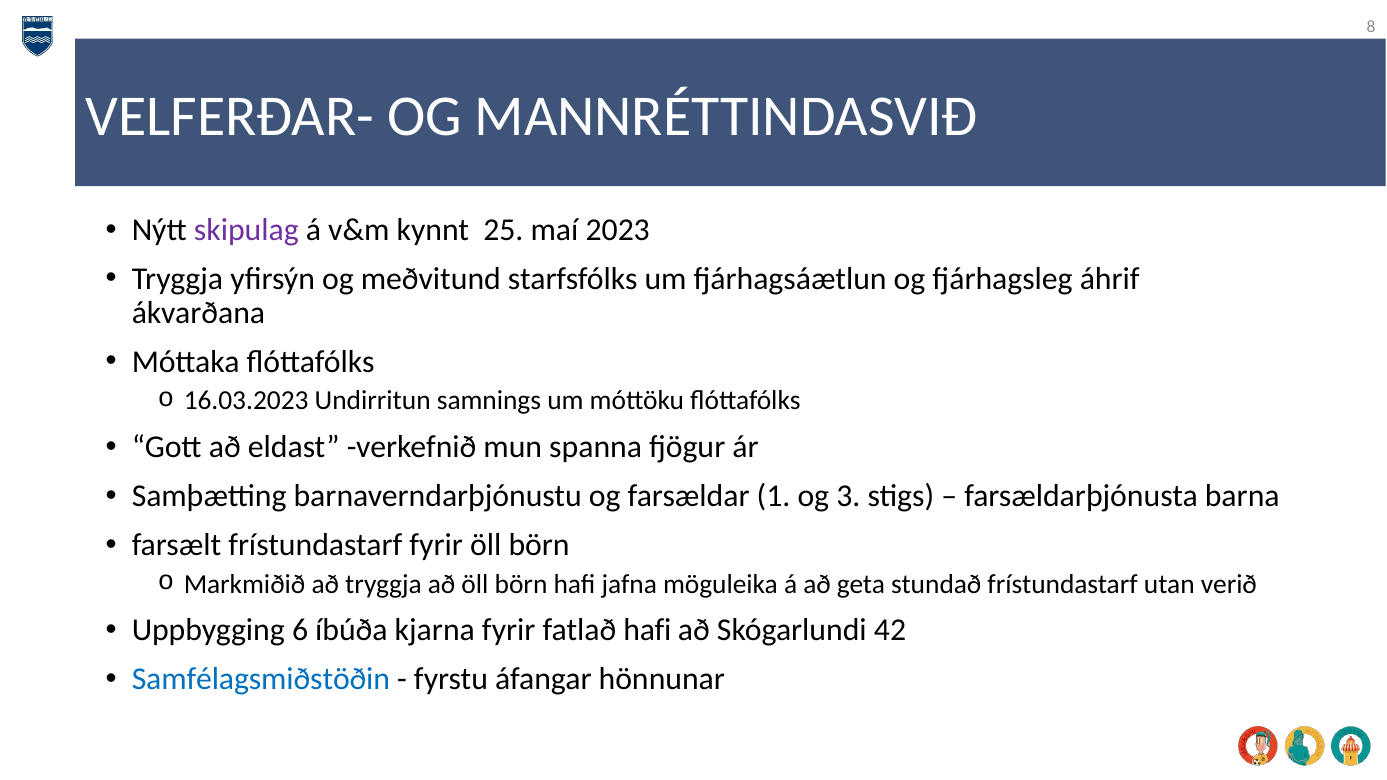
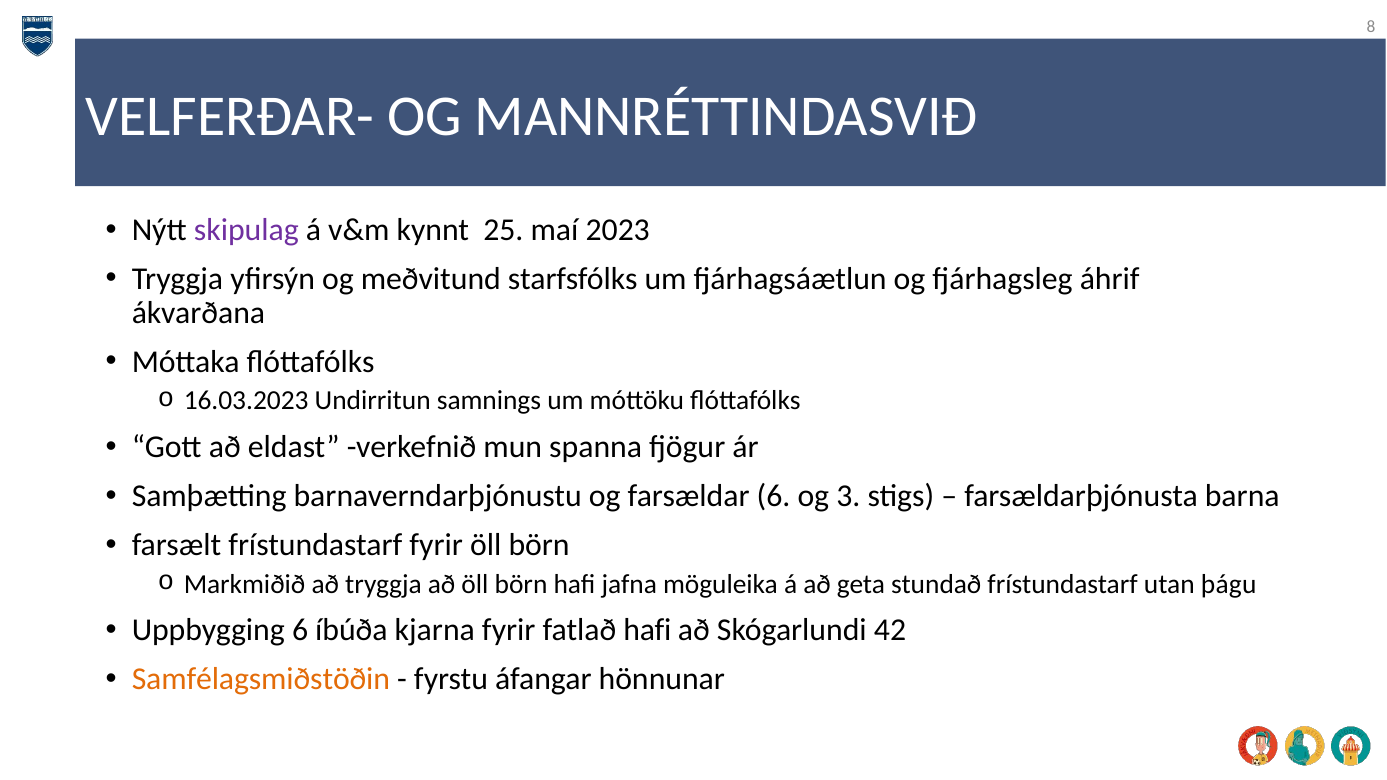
farsældar 1: 1 -> 6 (774, 496)
verið: verið -> þágu (1229, 584)
Samfélagsmiðstöðin colour: blue -> orange (261, 679)
